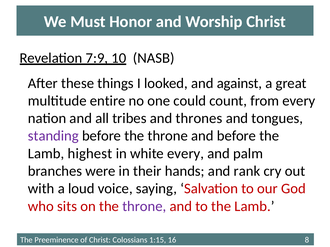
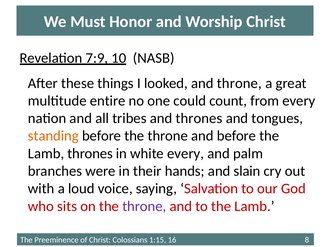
and against: against -> throne (239, 83)
standing colour: purple -> orange (53, 136)
Lamb highest: highest -> thrones (90, 154)
rank: rank -> slain (247, 171)
